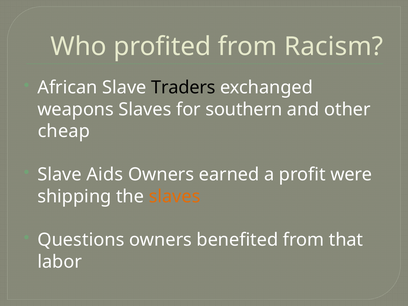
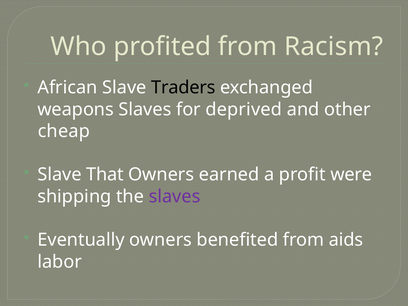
southern: southern -> deprived (244, 109)
Aids: Aids -> That (105, 175)
slaves colour: orange -> purple (175, 196)
Questions: Questions -> Eventually (81, 240)
that: that -> aids (346, 240)
